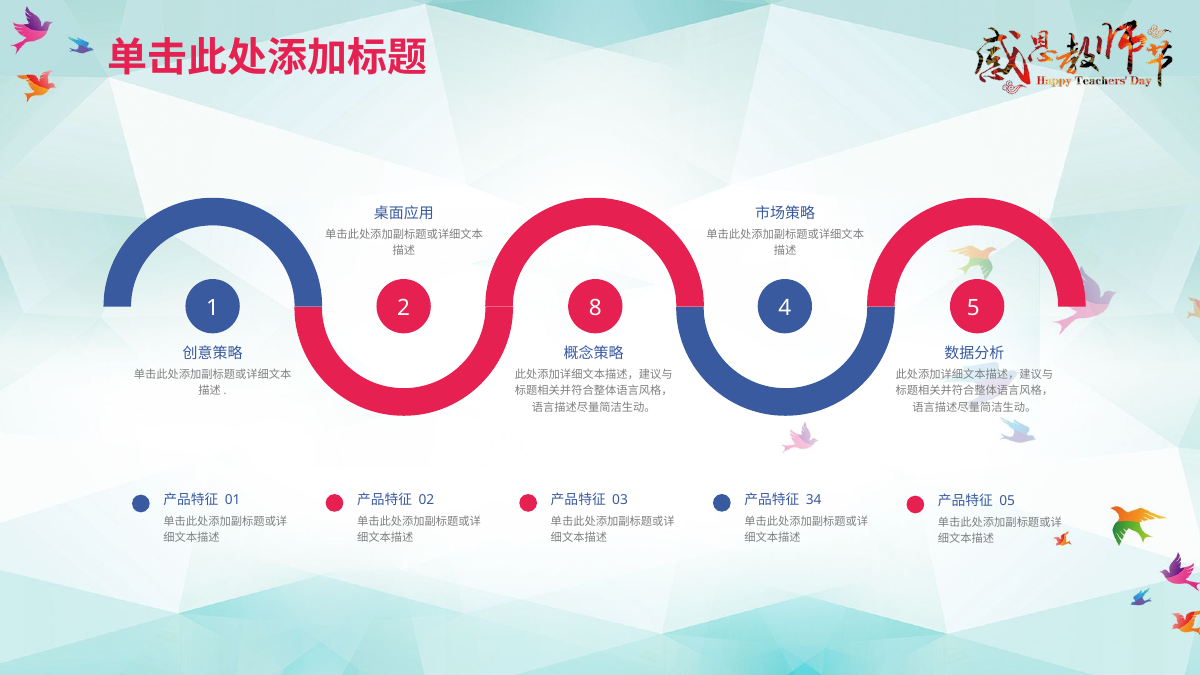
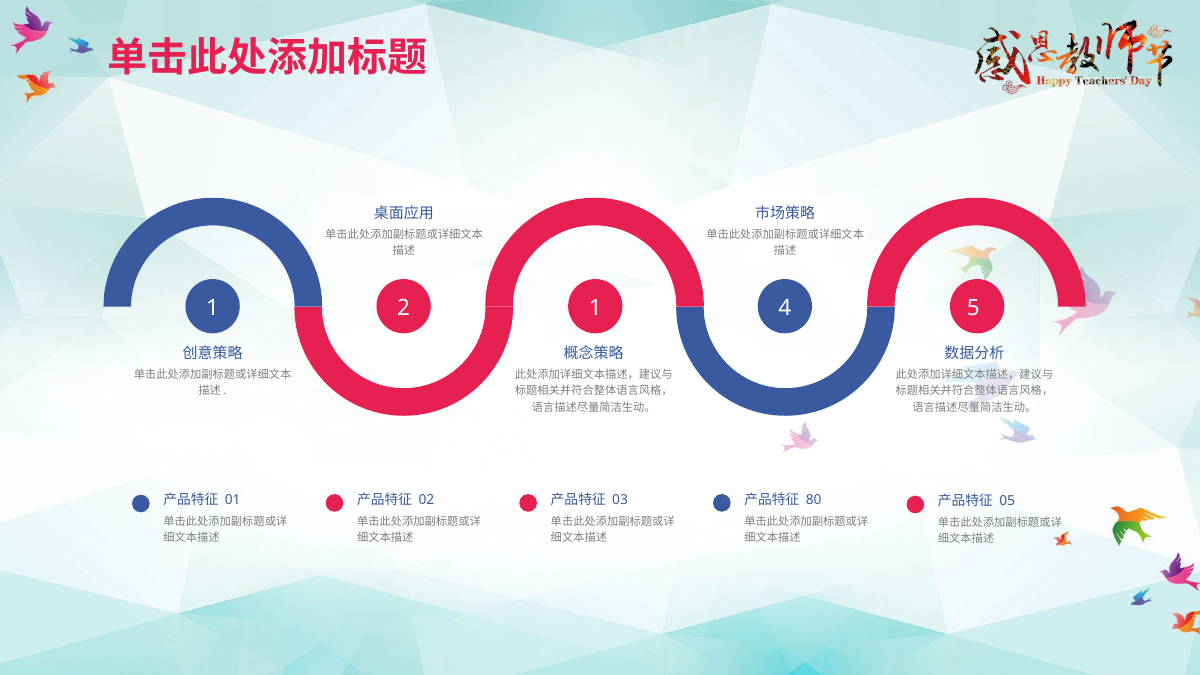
2 8: 8 -> 1 (595, 308)
34: 34 -> 80 (814, 500)
